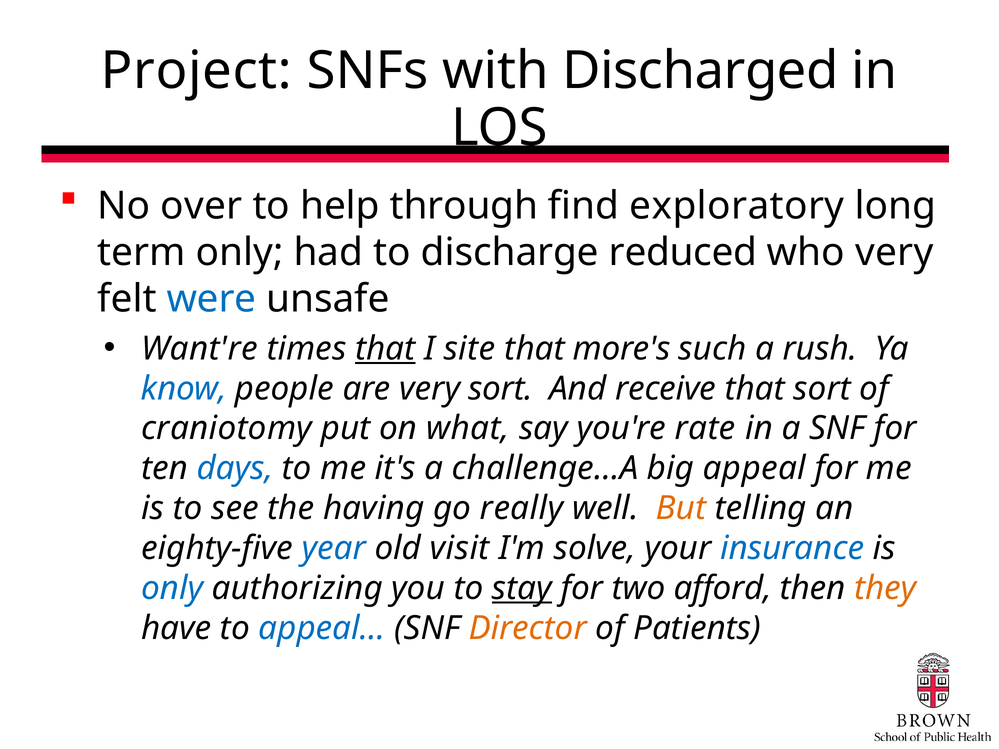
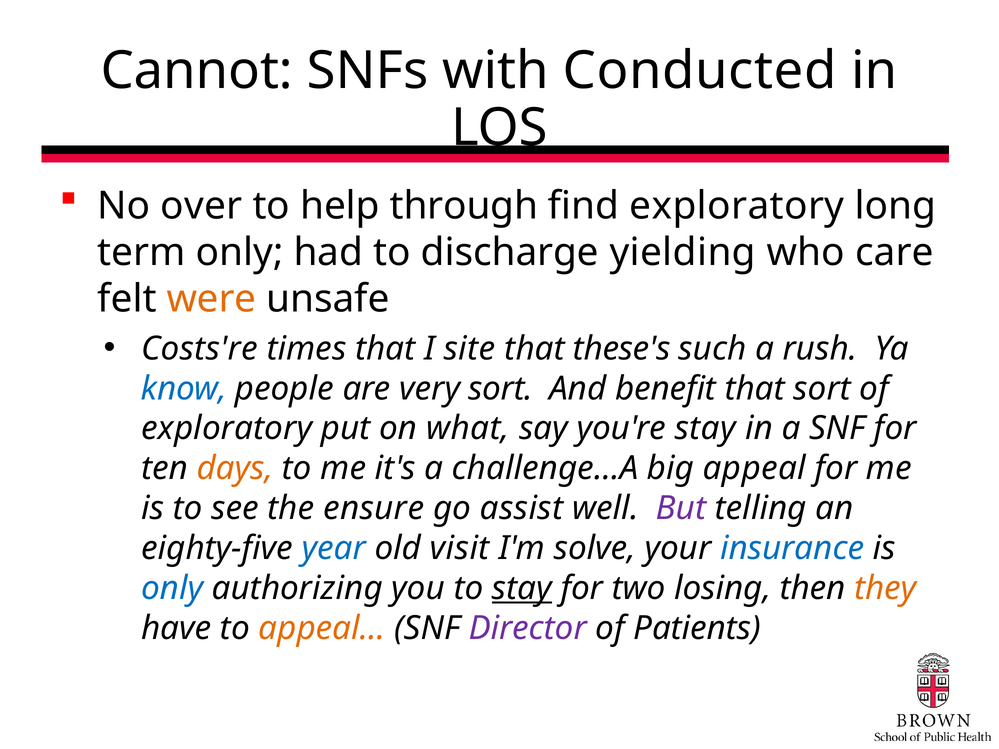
Project: Project -> Cannot (197, 71)
Discharged: Discharged -> Conducted (700, 71)
reduced: reduced -> yielding (683, 253)
who very: very -> care (894, 253)
were colour: blue -> orange (212, 299)
Want're: Want're -> Costs're (199, 349)
that underline: present -> none (385, 349)
more's: more's -> these's (622, 349)
receive: receive -> benefit (666, 389)
craniotomy: craniotomy -> exploratory (227, 429)
you're rate: rate -> stay (705, 429)
days colour: blue -> orange (235, 469)
having: having -> ensure (374, 509)
really: really -> assist (522, 509)
But colour: orange -> purple (681, 509)
afford: afford -> losing (723, 588)
appeal colour: blue -> orange (322, 628)
Director colour: orange -> purple (528, 628)
